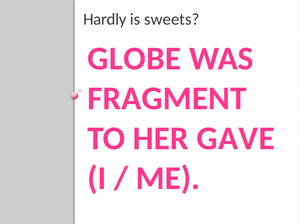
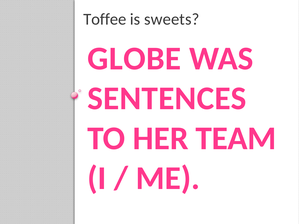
Hardly: Hardly -> Toffee (105, 19)
FRAGMENT: FRAGMENT -> SENTENCES (167, 99)
GAVE: GAVE -> TEAM (236, 138)
